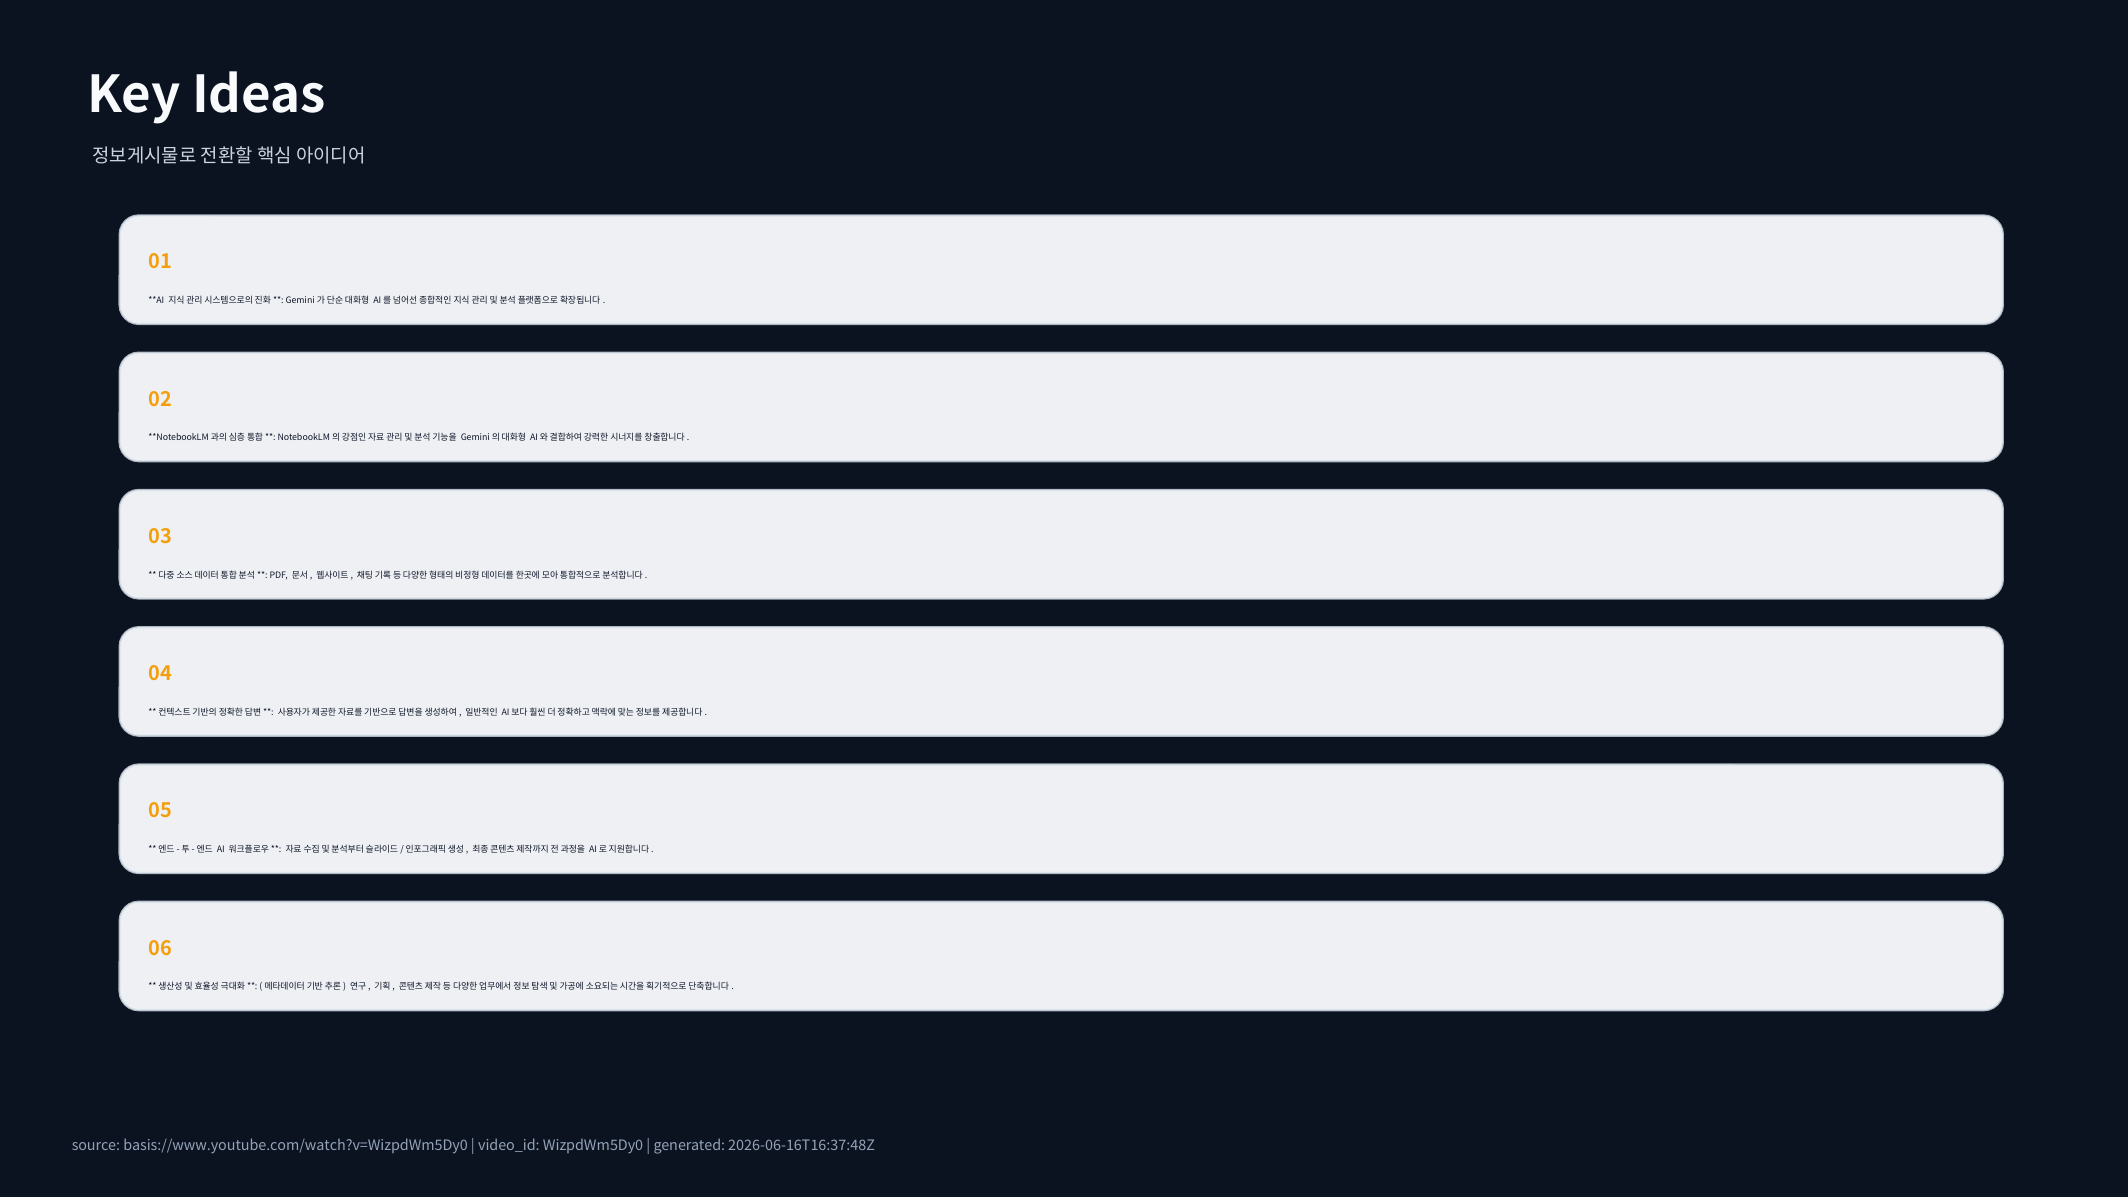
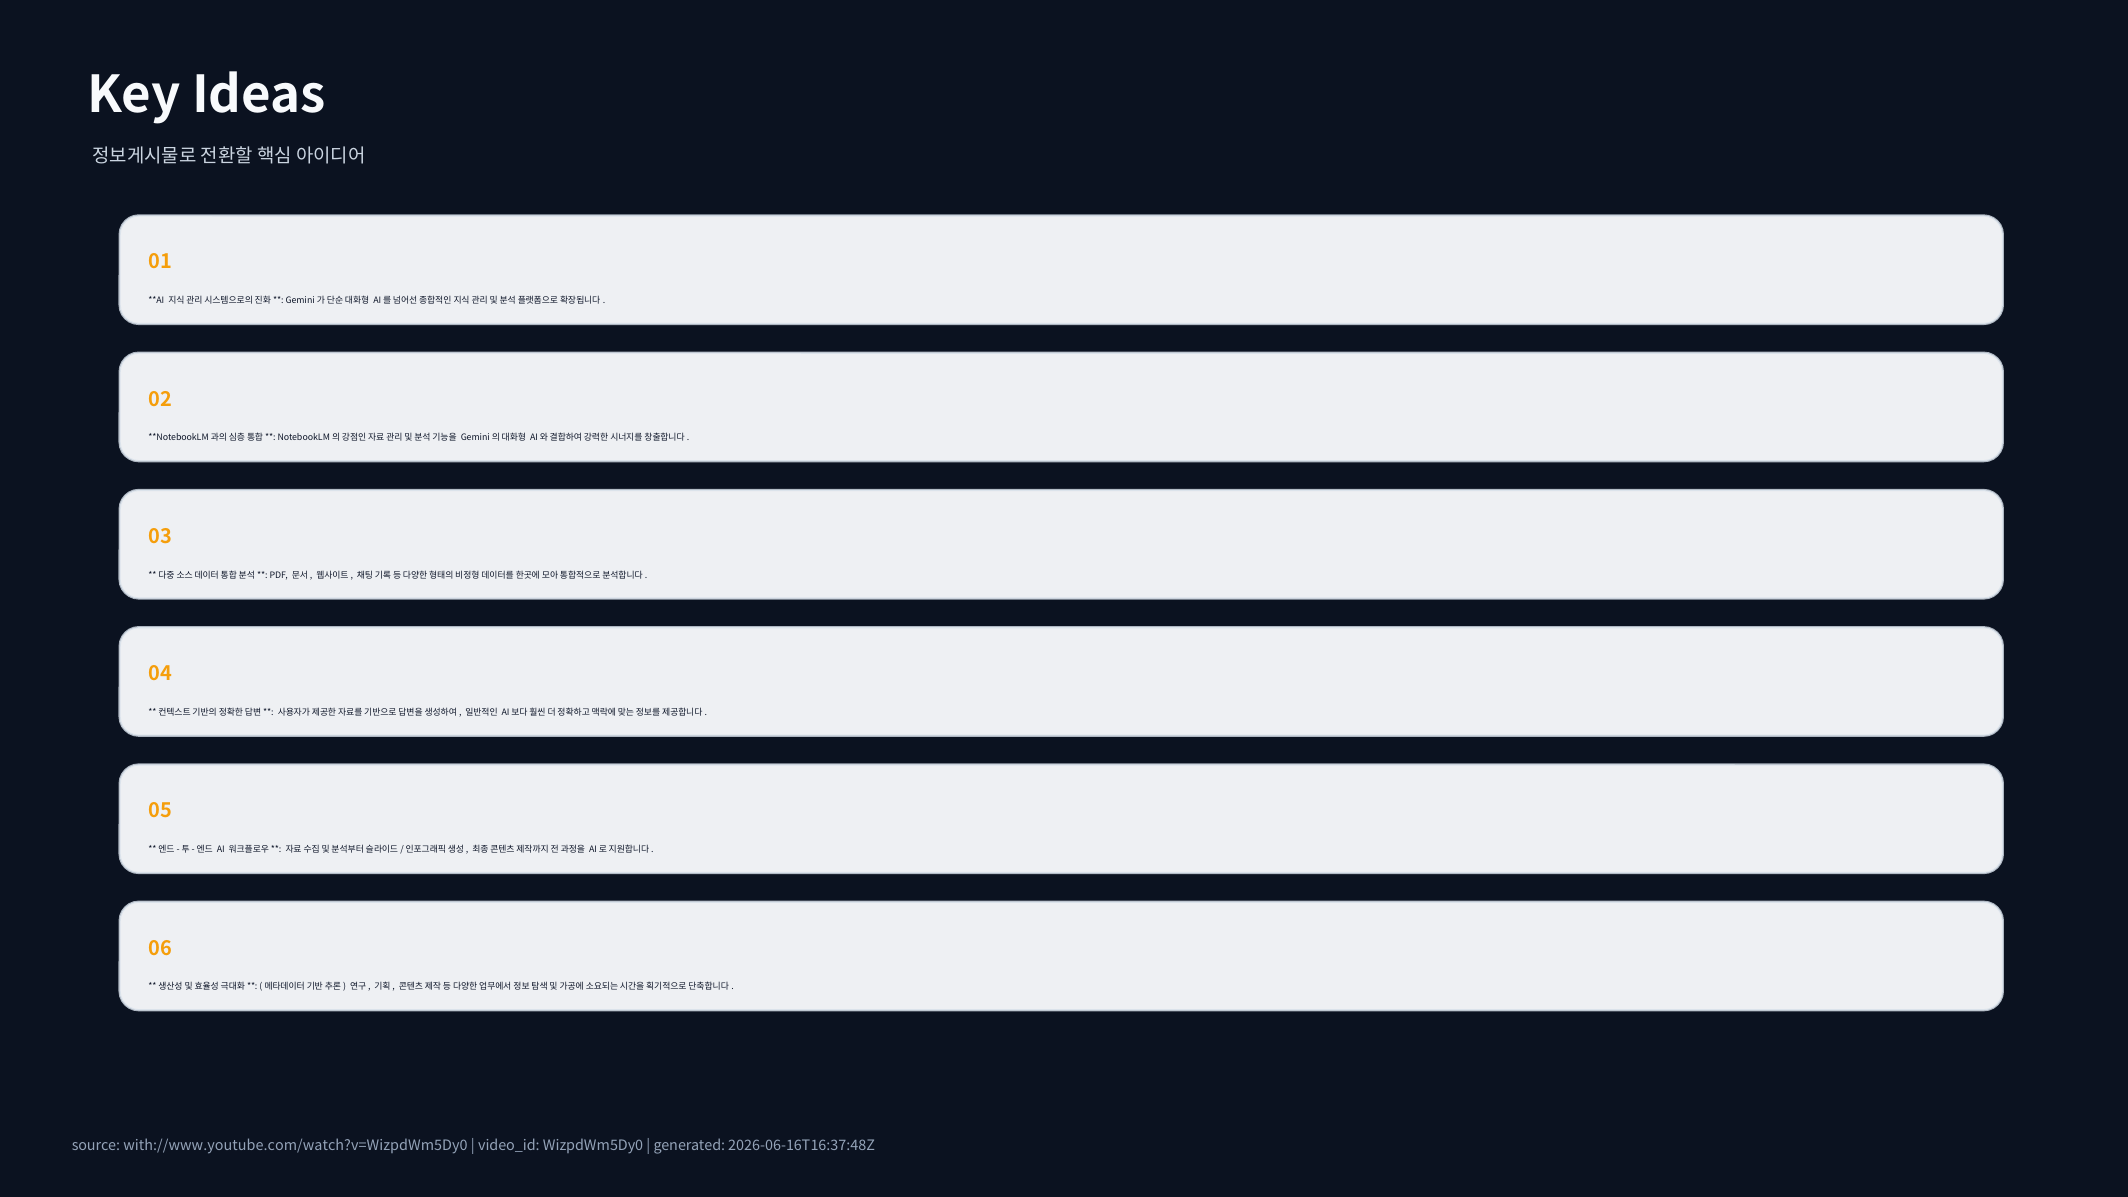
basis://www.youtube.com/watch?v=WizpdWm5Dy0: basis://www.youtube.com/watch?v=WizpdWm5Dy0 -> with://www.youtube.com/watch?v=WizpdWm5Dy0 (295, 1146)
